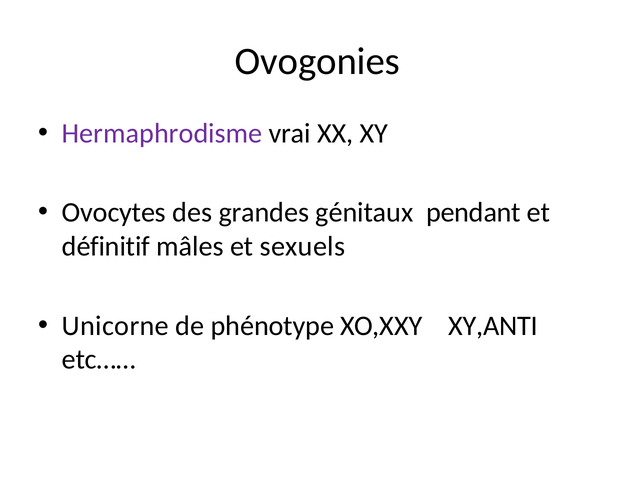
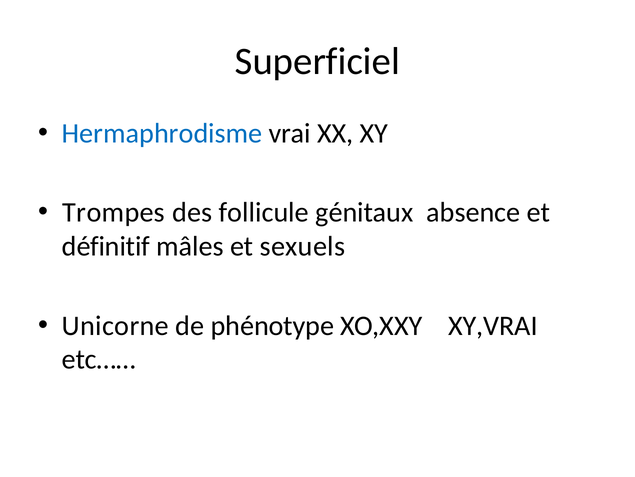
Ovogonies: Ovogonies -> Superficiel (317, 61)
Hermaphrodisme colour: purple -> blue (162, 133)
Ovocytes: Ovocytes -> Trompes (114, 212)
grandes: grandes -> follicule (264, 212)
pendant: pendant -> absence (473, 212)
XY,ANTI: XY,ANTI -> XY,VRAI (493, 325)
